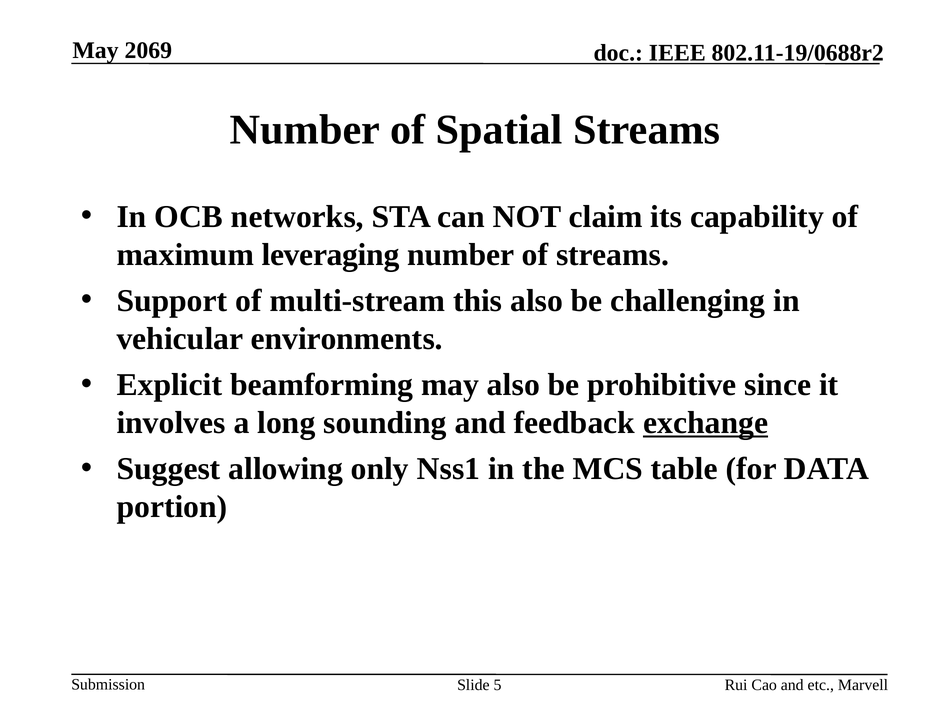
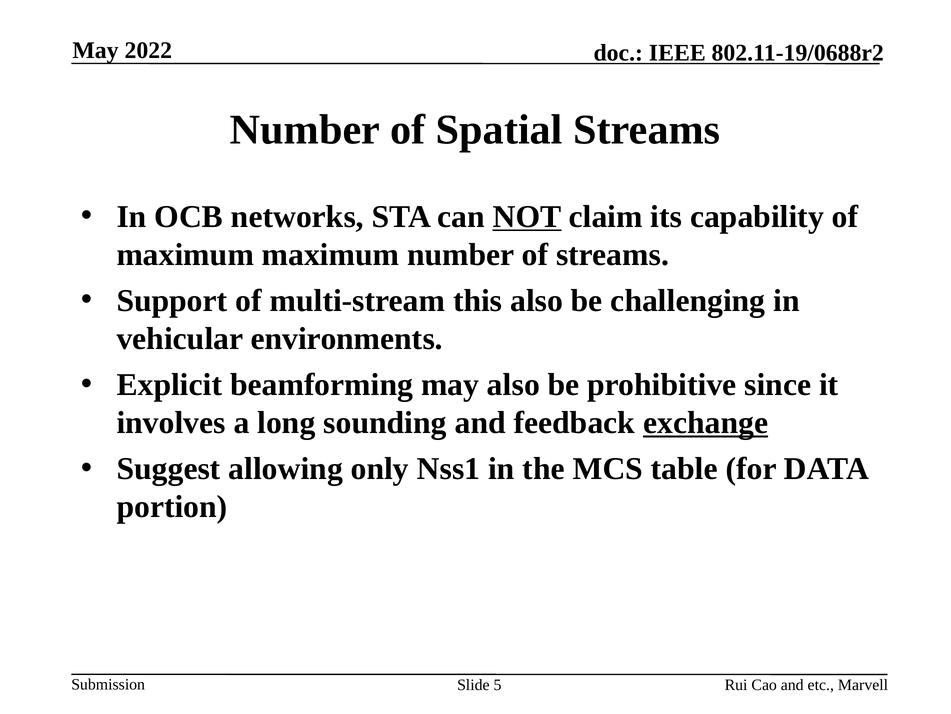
2069: 2069 -> 2022 (148, 50)
NOT underline: none -> present (527, 216)
maximum leveraging: leveraging -> maximum (330, 254)
